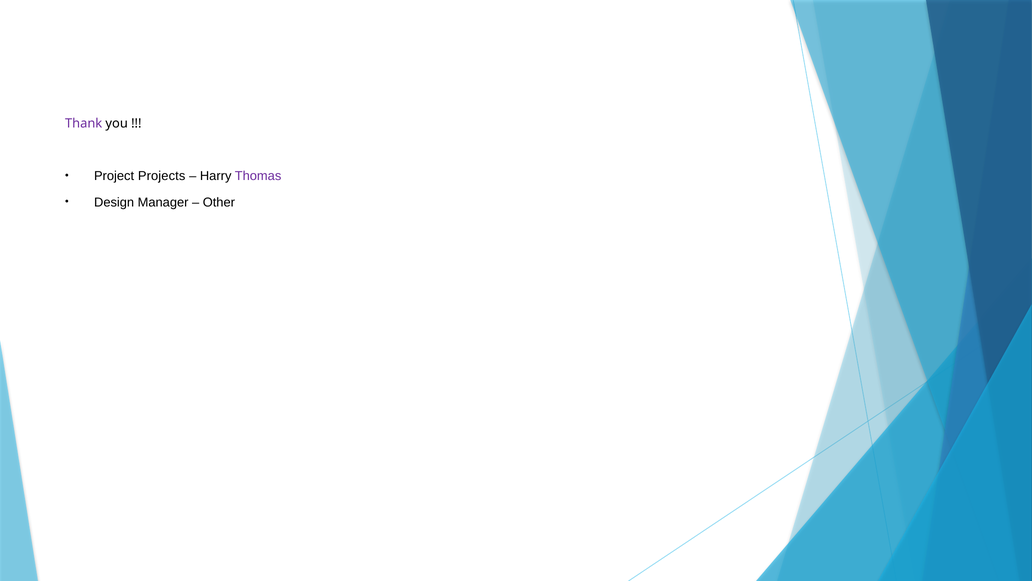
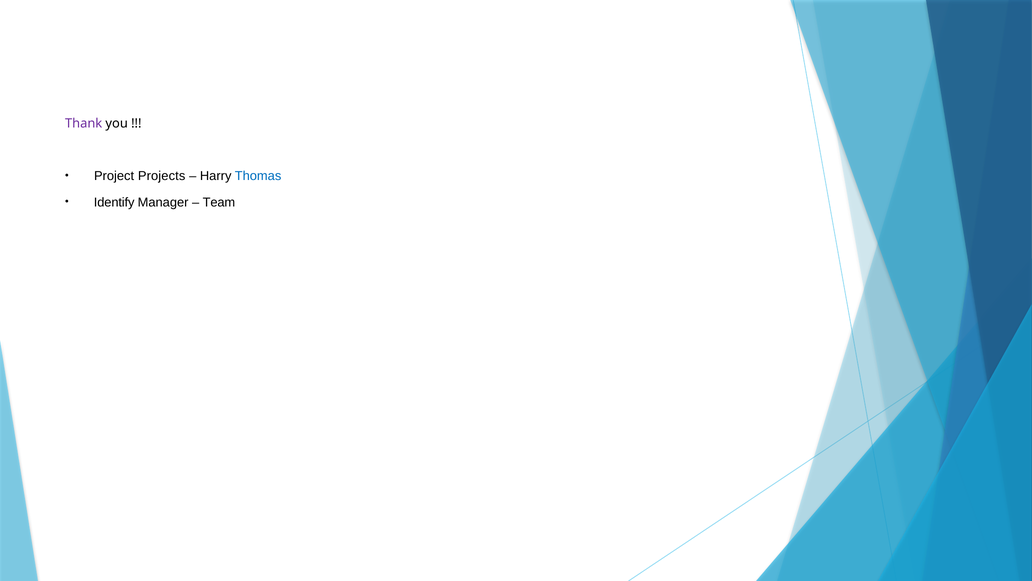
Thomas colour: purple -> blue (258, 176)
Design: Design -> Identify (114, 202)
Other: Other -> Team (219, 202)
